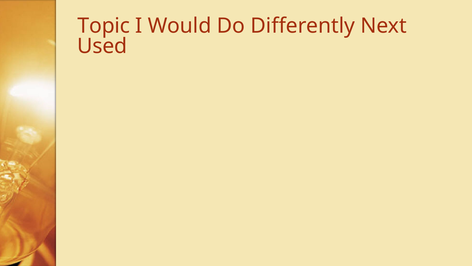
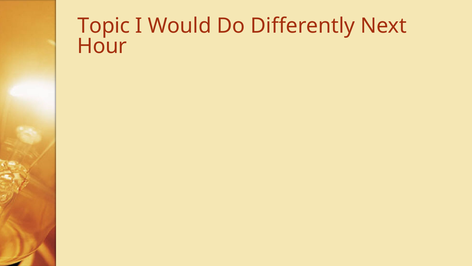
Used: Used -> Hour (102, 46)
